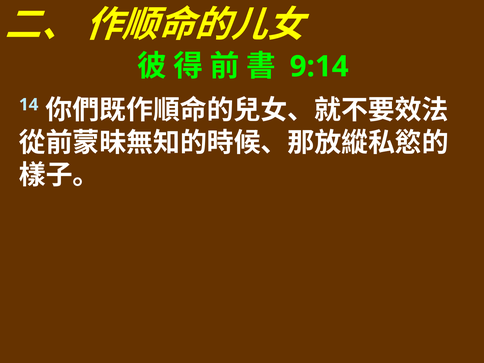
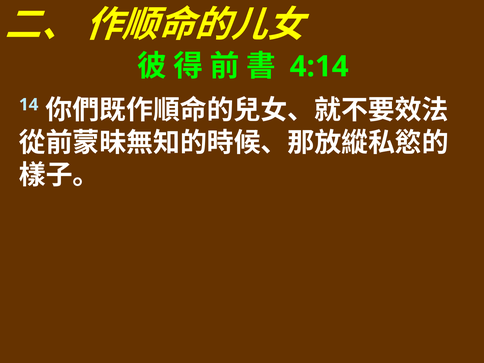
9:14: 9:14 -> 4:14 (319, 67)
